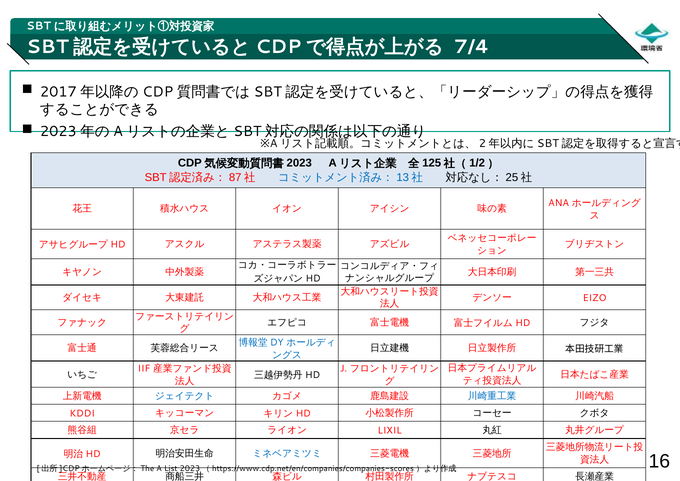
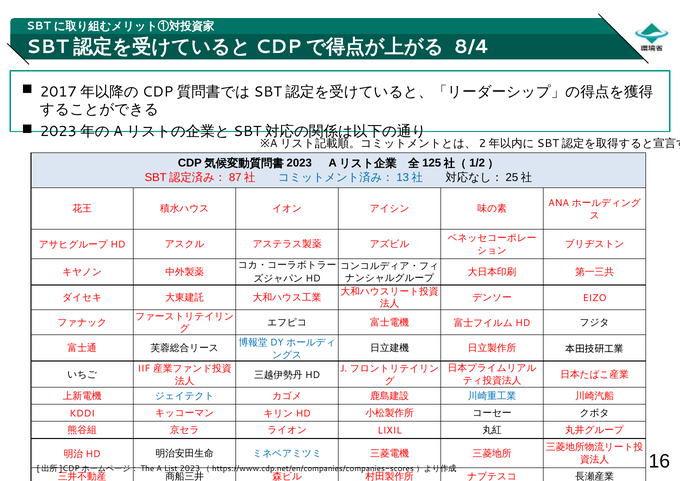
7/4: 7/4 -> 8/4 (472, 47)
